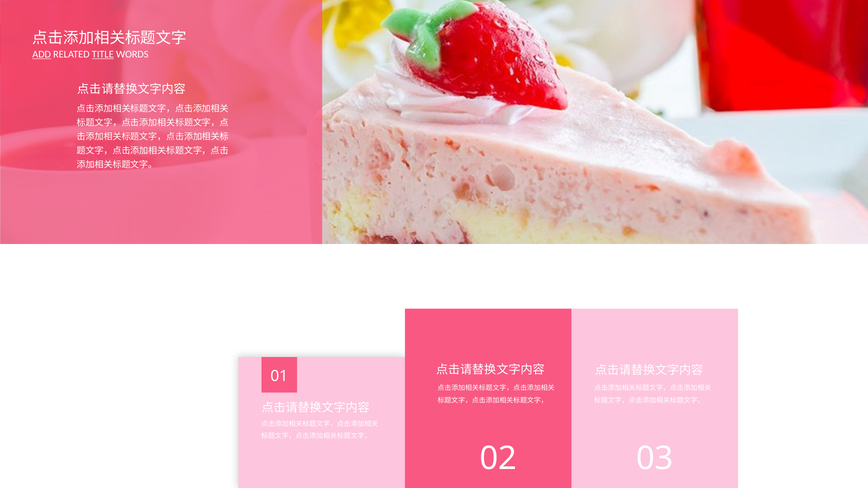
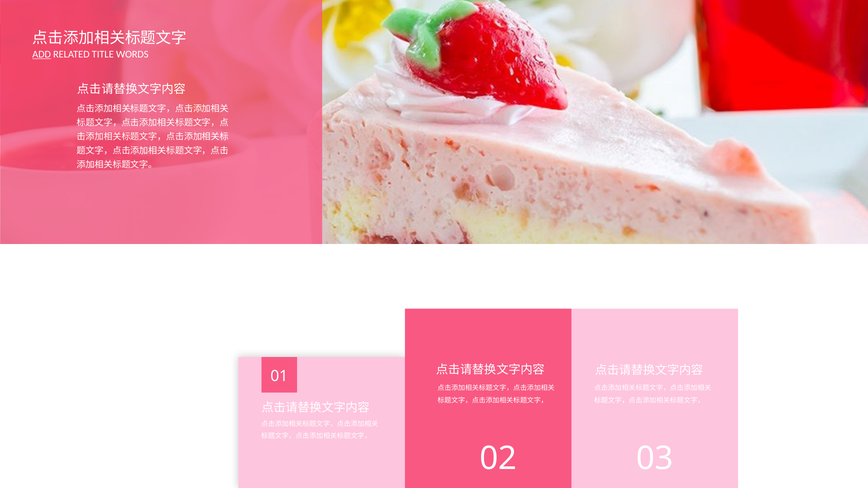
TITLE underline: present -> none (103, 54)
